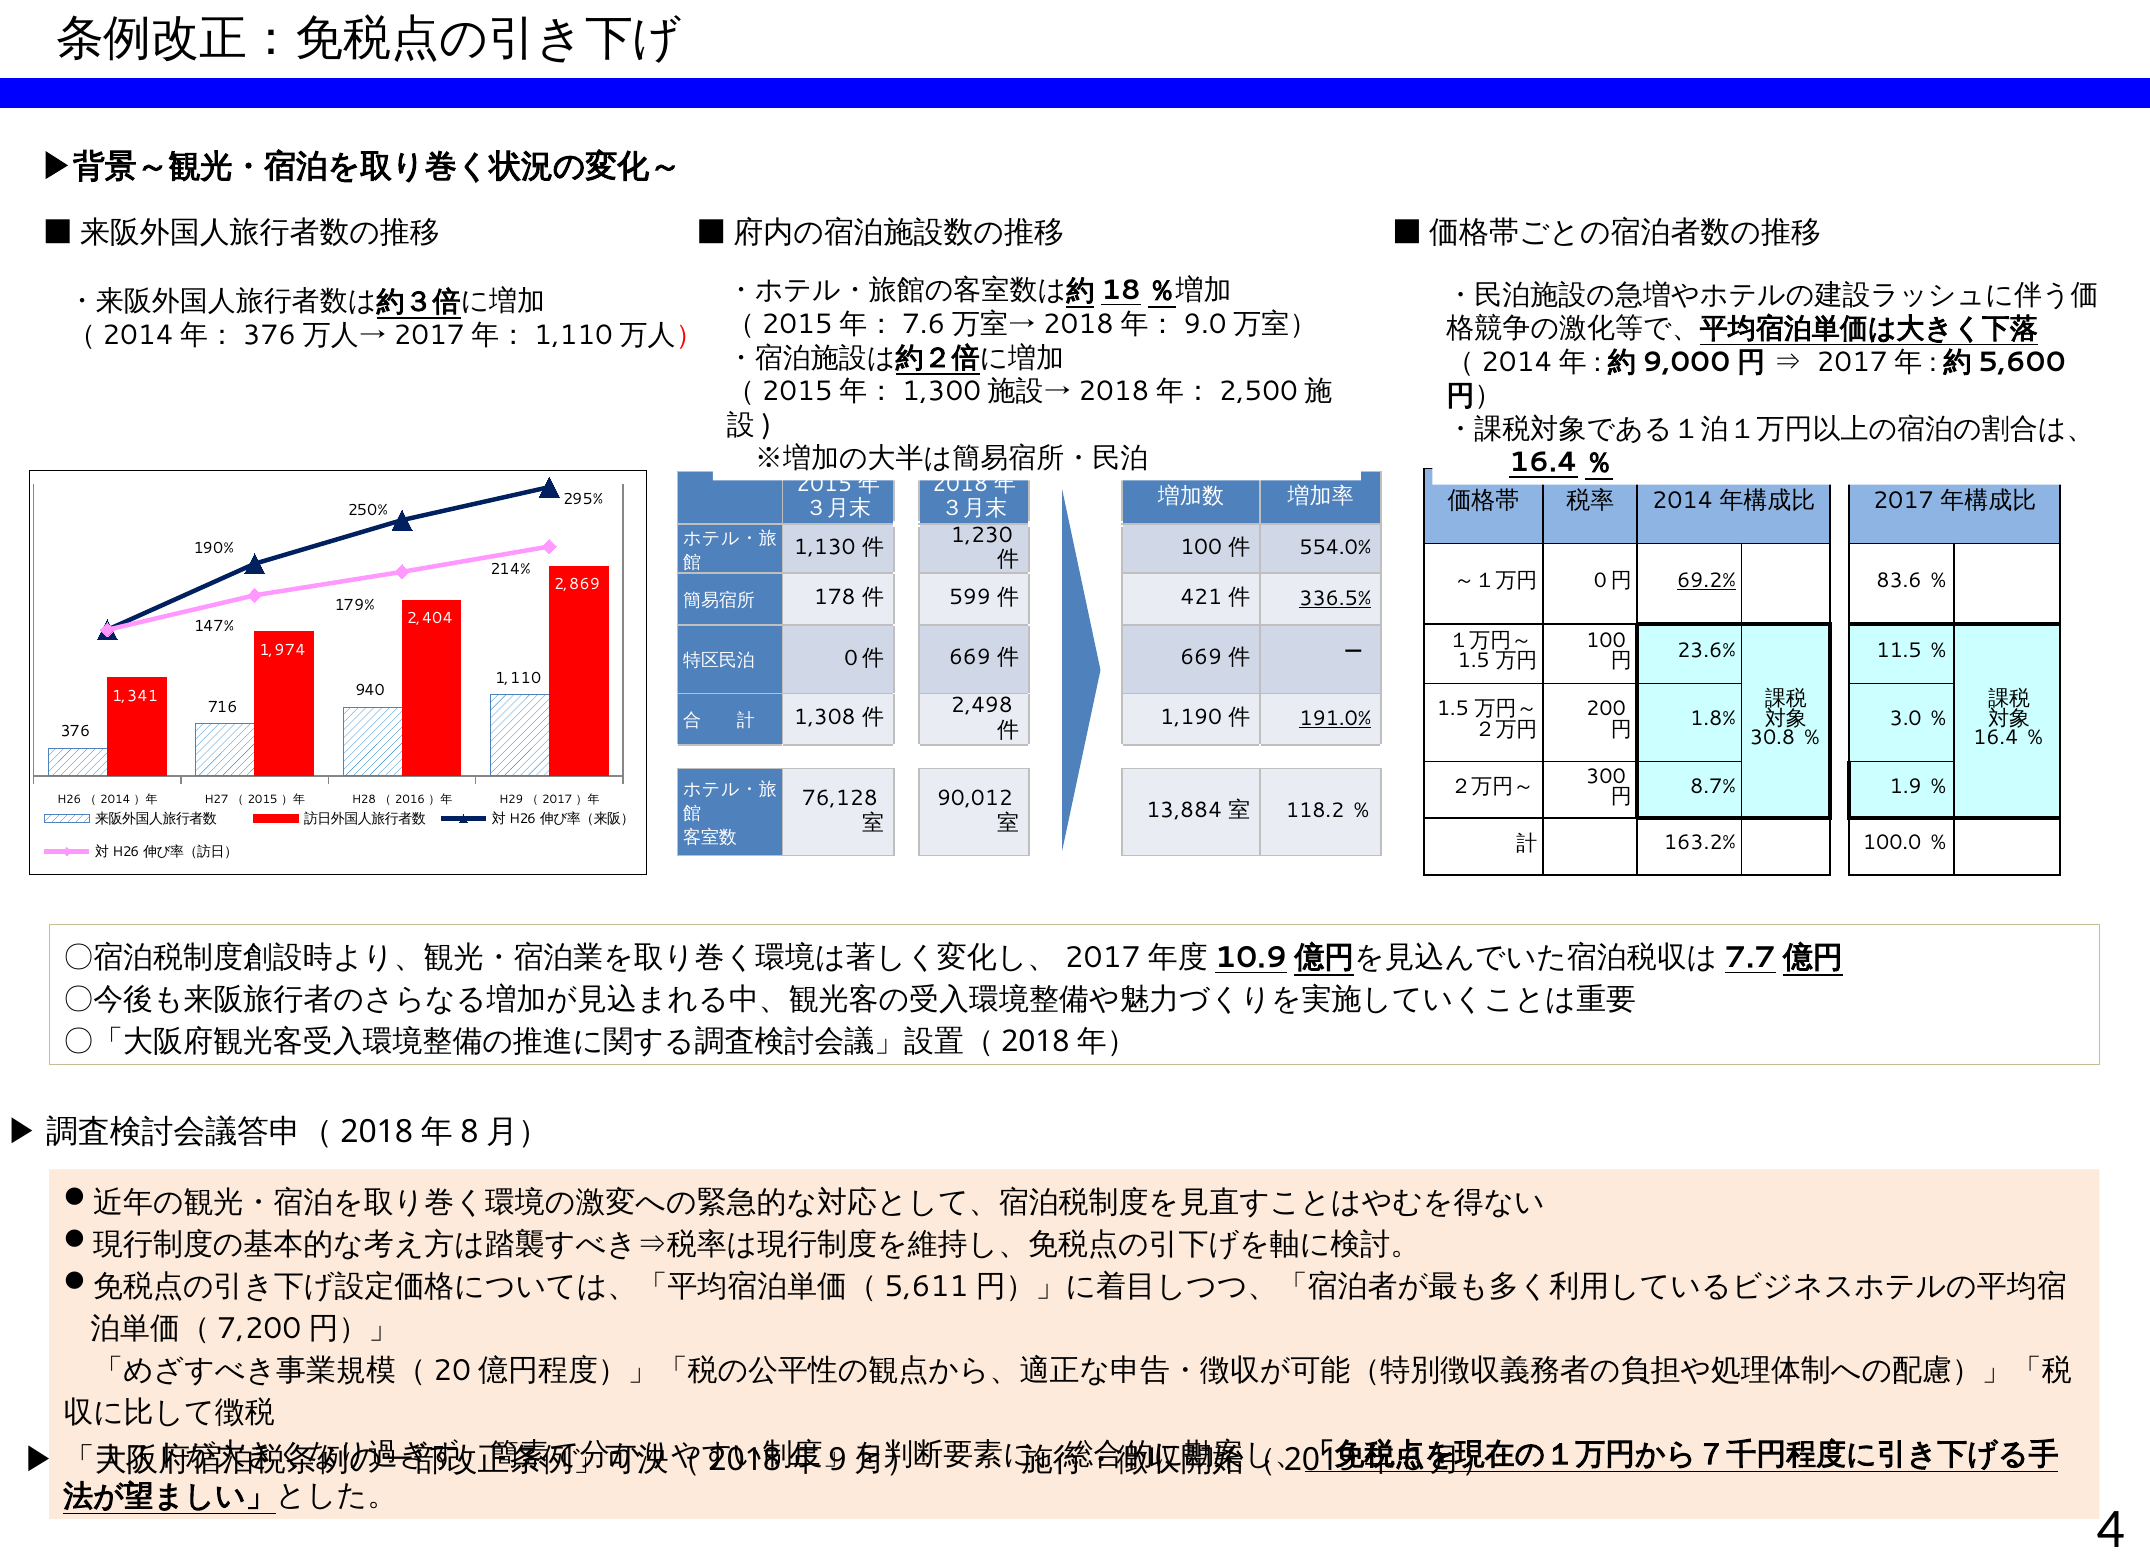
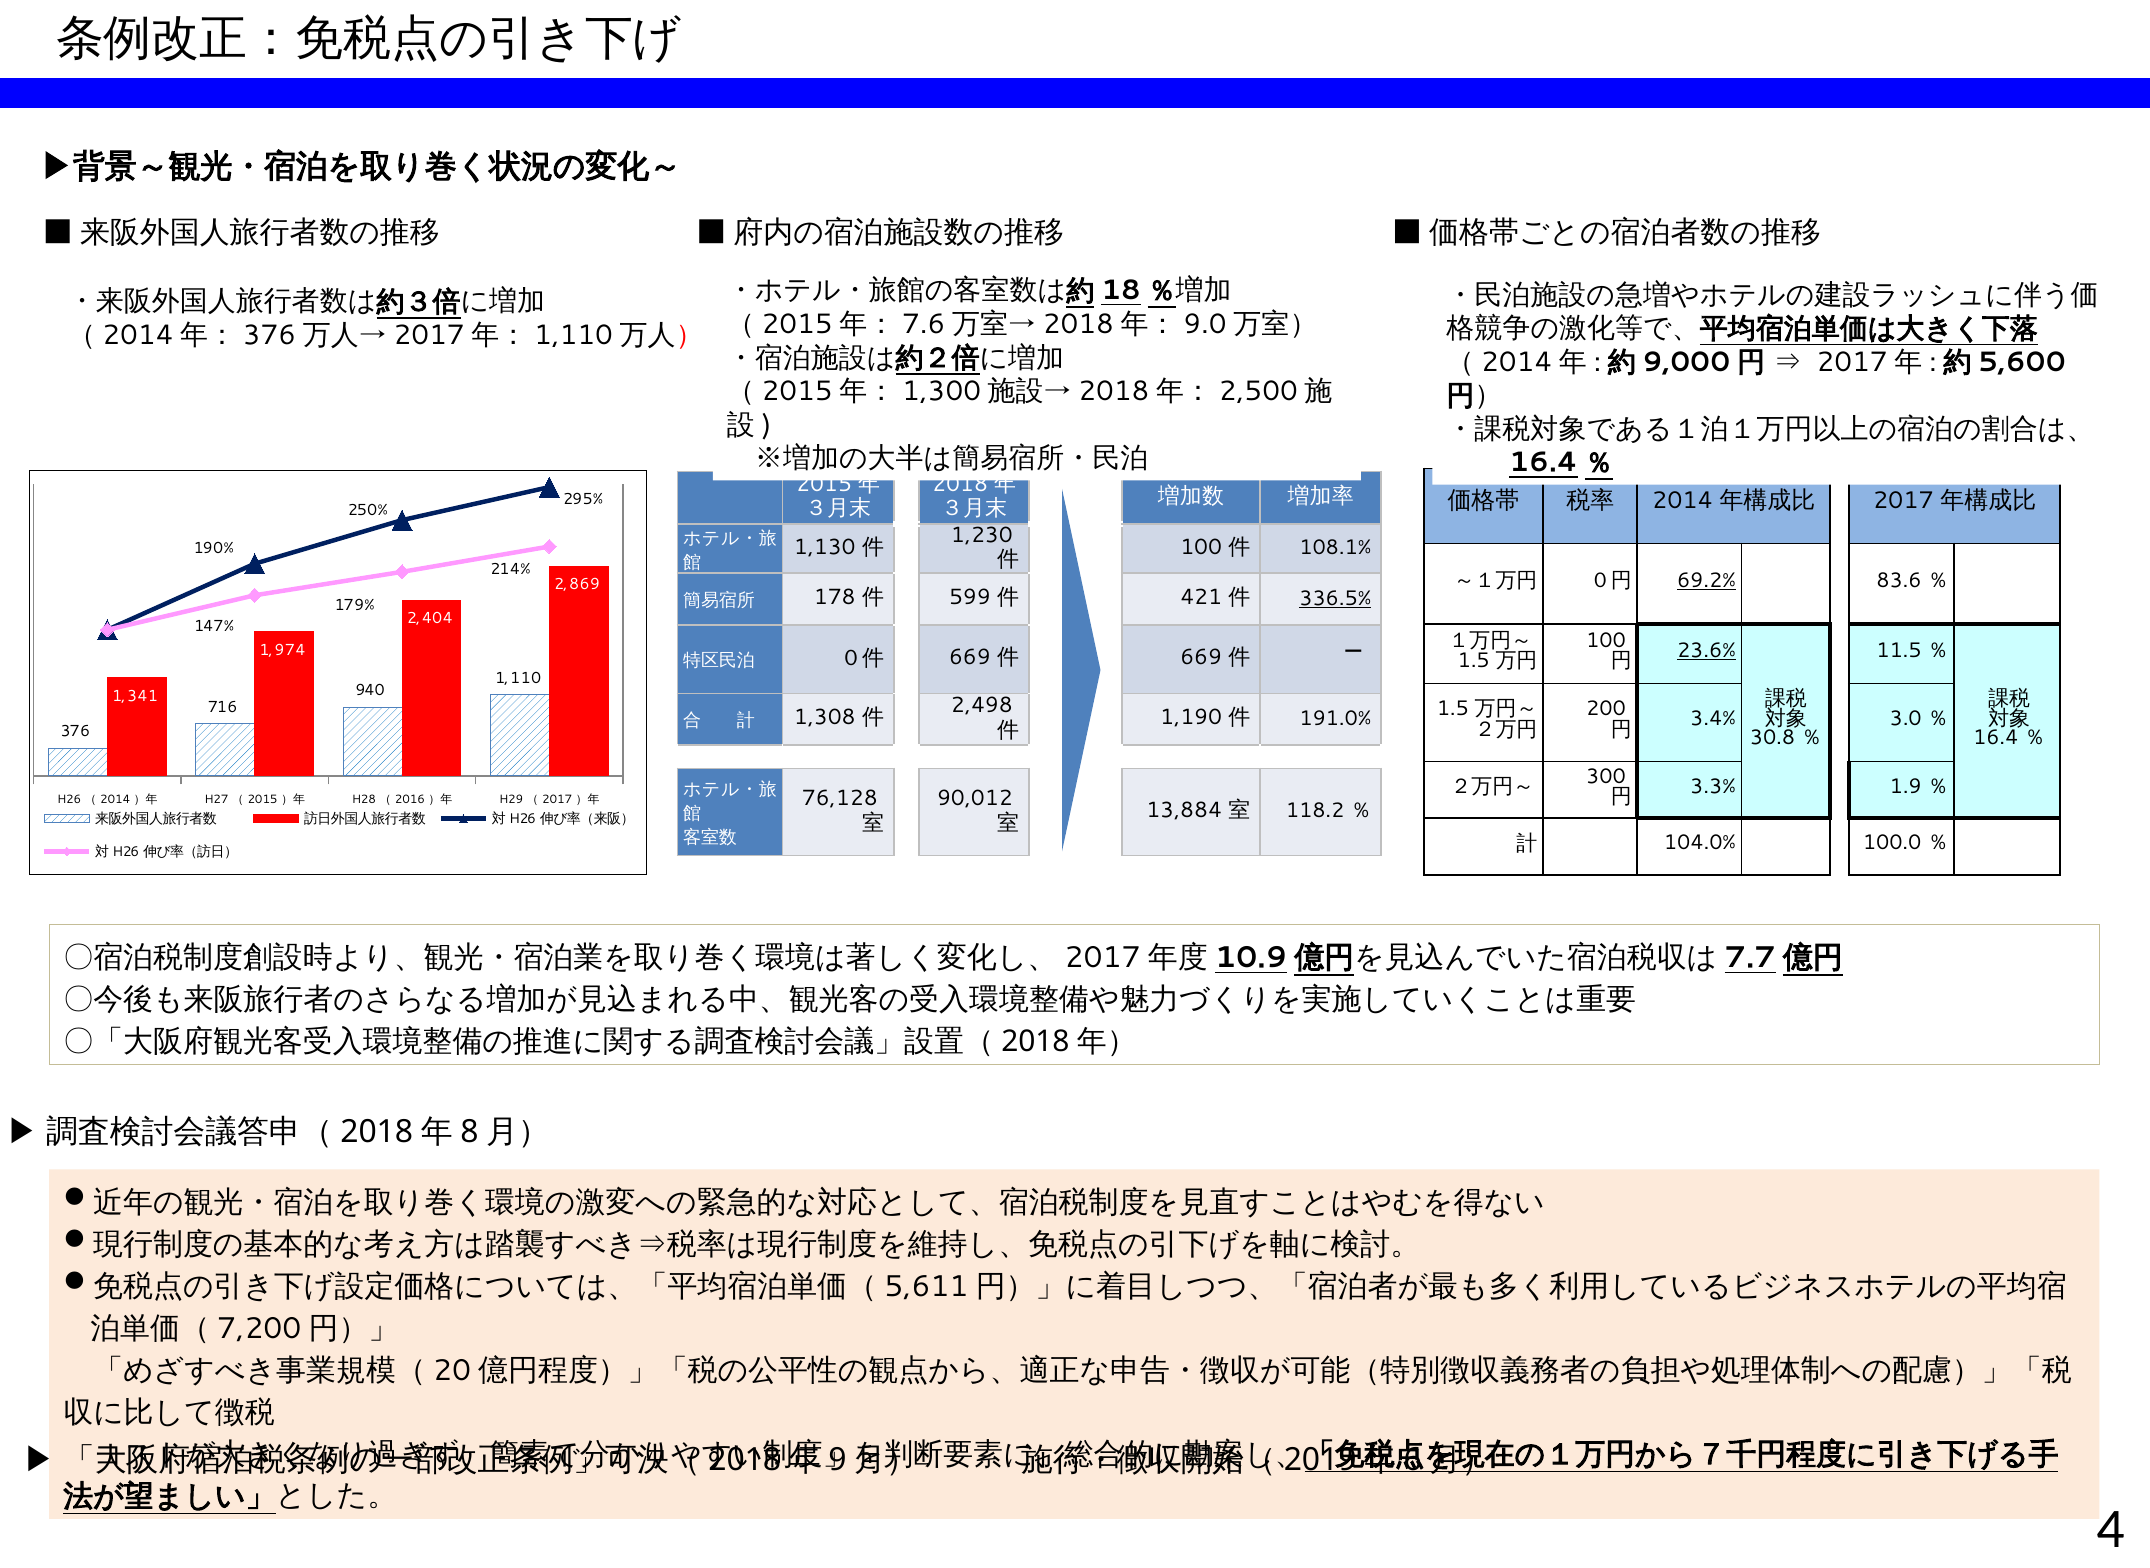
554.0%: 554.0% -> 108.1% (1335, 547)
23.6% underline: none -> present (1706, 650)
191.0% underline: present -> none (1335, 718)
1.8%: 1.8% -> 3.4% (1713, 718)
8.7%: 8.7% -> 3.3% (1713, 786)
163.2%: 163.2% -> 104.0% (1700, 843)
